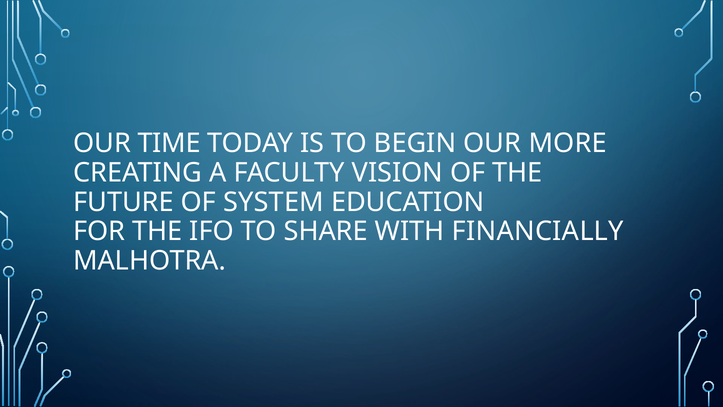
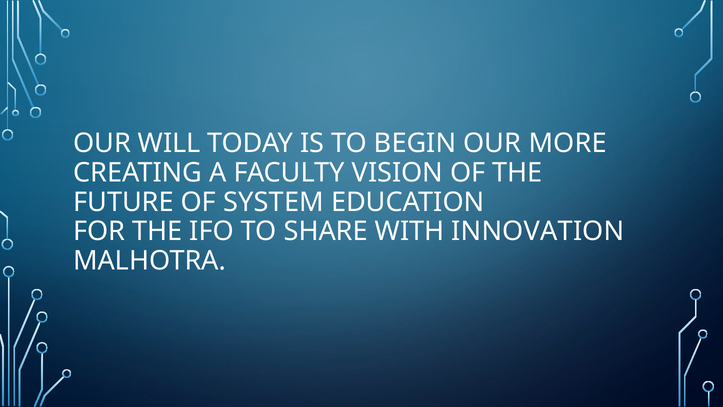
TIME: TIME -> WILL (169, 143)
FINANCIALLY: FINANCIALLY -> INNOVATION (538, 231)
